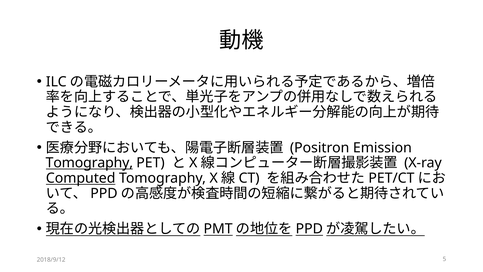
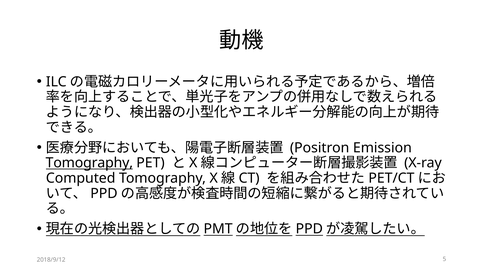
Computed underline: present -> none (81, 178)
